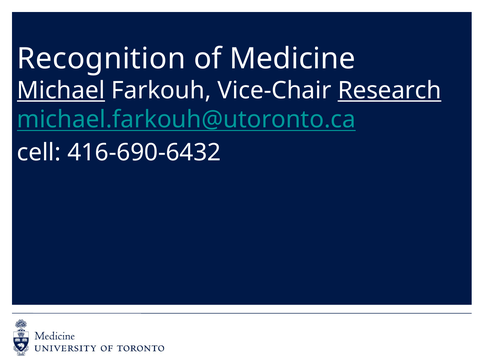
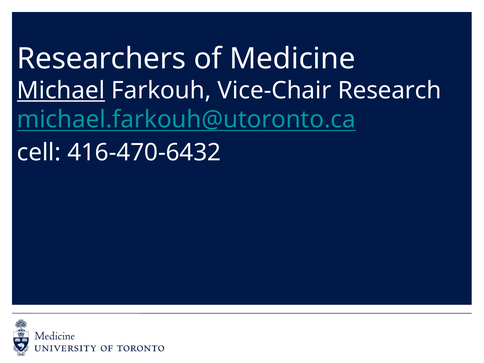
Recognition: Recognition -> Researchers (101, 59)
Research underline: present -> none (390, 90)
416-690-6432: 416-690-6432 -> 416-470-6432 (144, 153)
